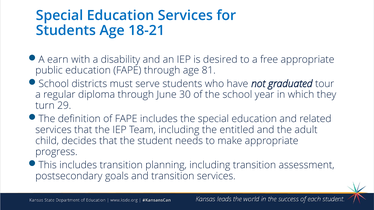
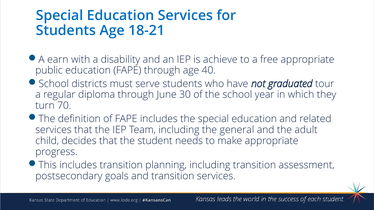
desired: desired -> achieve (220, 60)
81: 81 -> 40 (209, 71)
29: 29 -> 70 (64, 106)
entitled: entitled -> general (237, 130)
